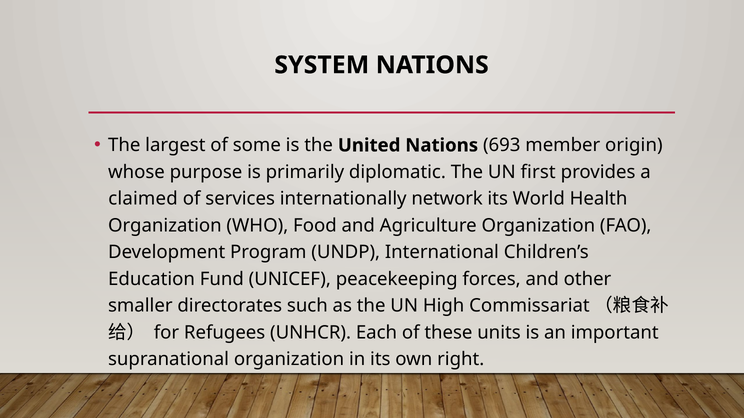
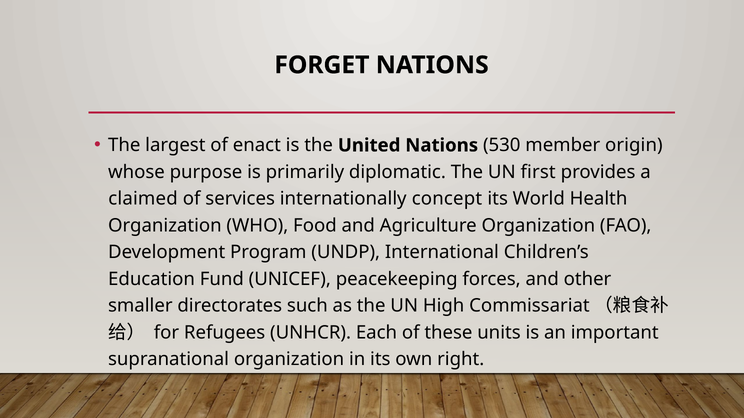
SYSTEM: SYSTEM -> FORGET (322, 65)
some: some -> enact (257, 145)
693: 693 -> 530 (502, 145)
network: network -> concept (447, 199)
